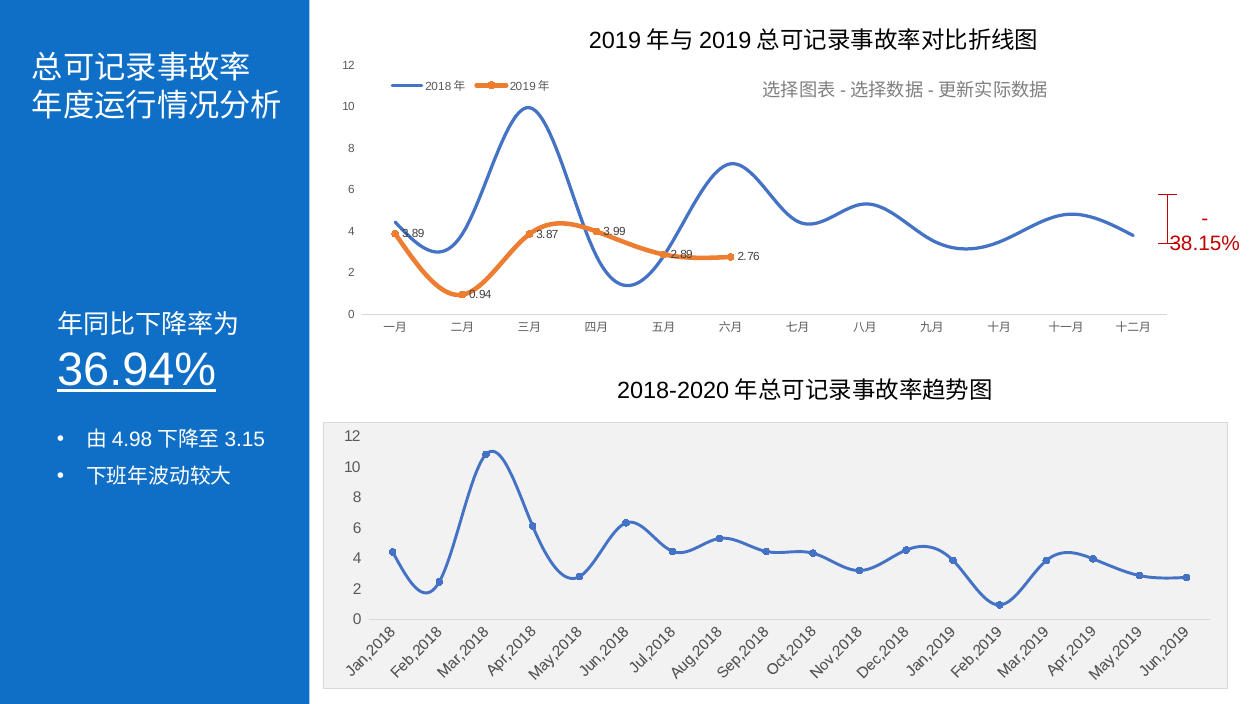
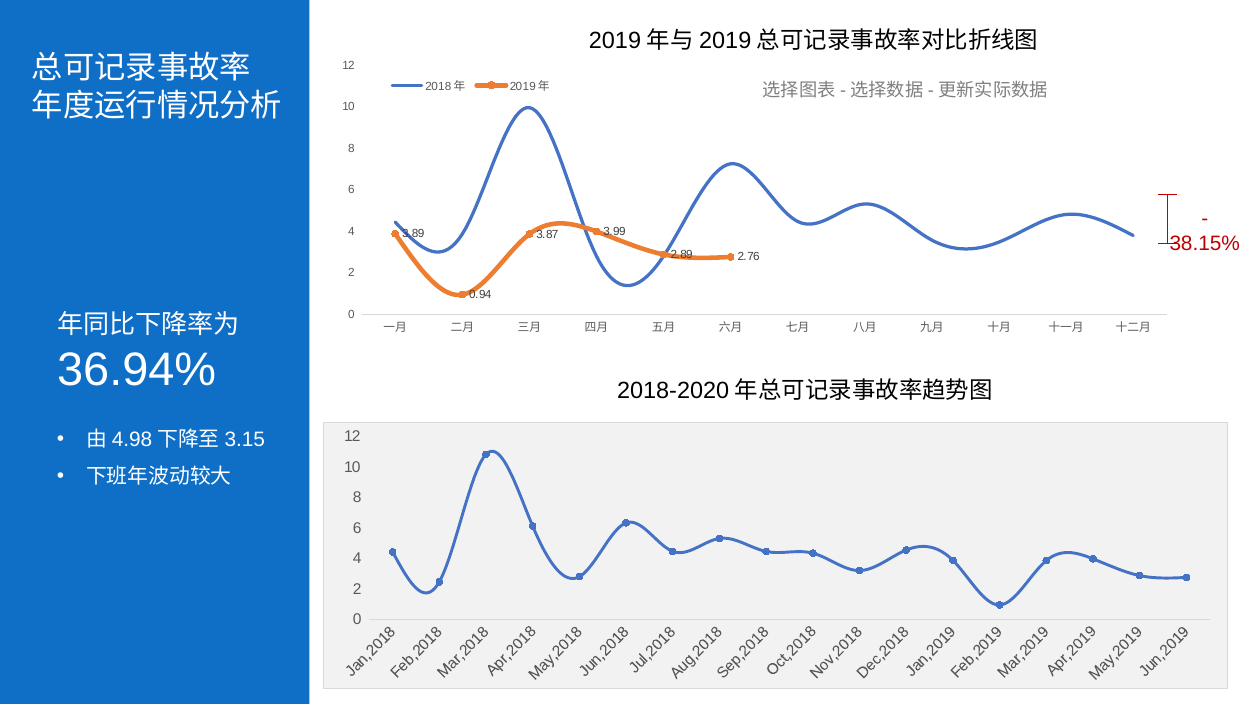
36.94% underline: present -> none (137, 370)
